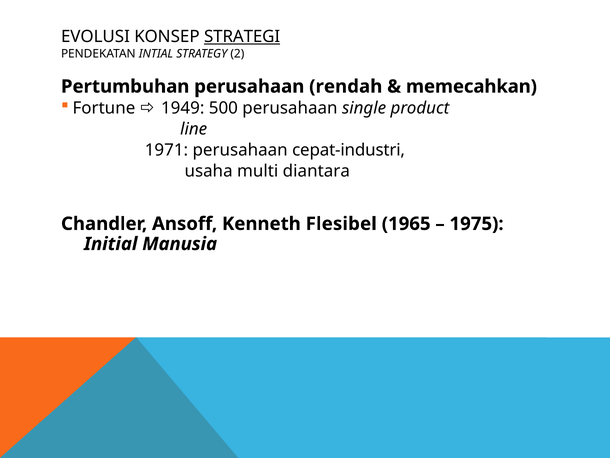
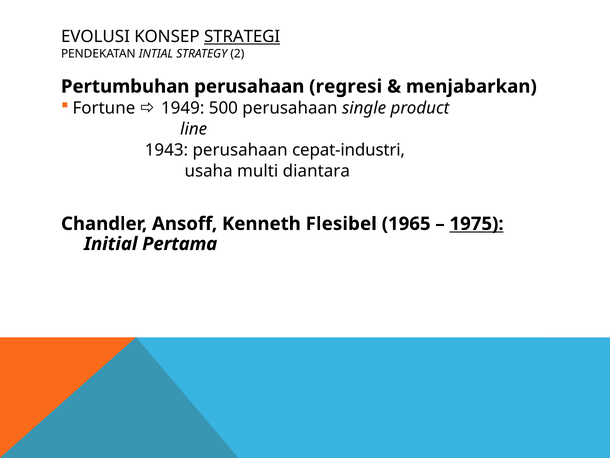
rendah: rendah -> regresi (346, 86)
memecahkan: memecahkan -> menjabarkan (471, 86)
1971: 1971 -> 1943 (166, 150)
1975 underline: none -> present (477, 224)
Manusia: Manusia -> Pertama (180, 244)
